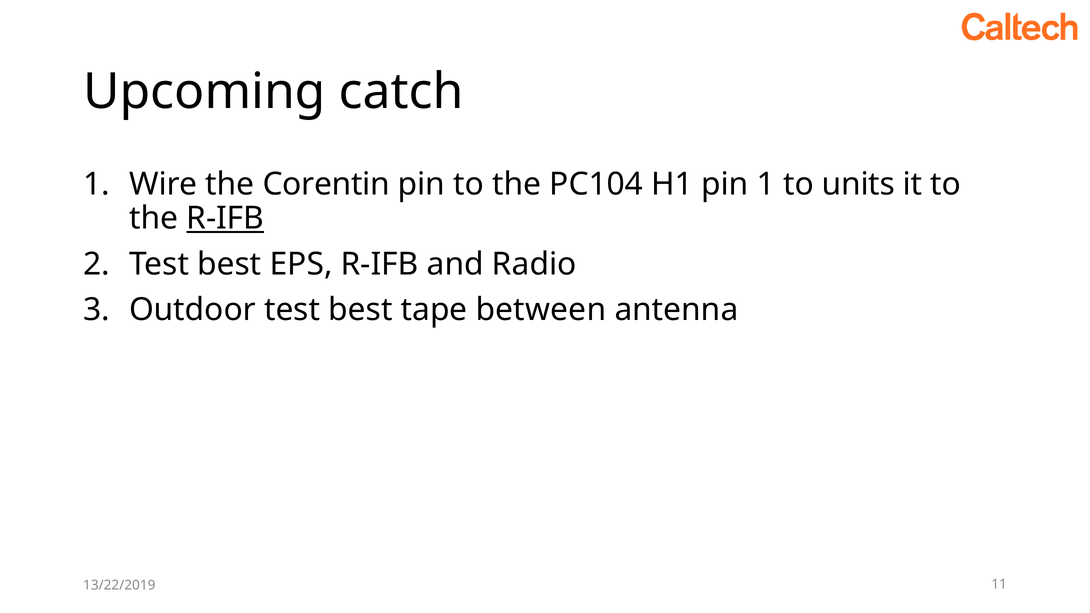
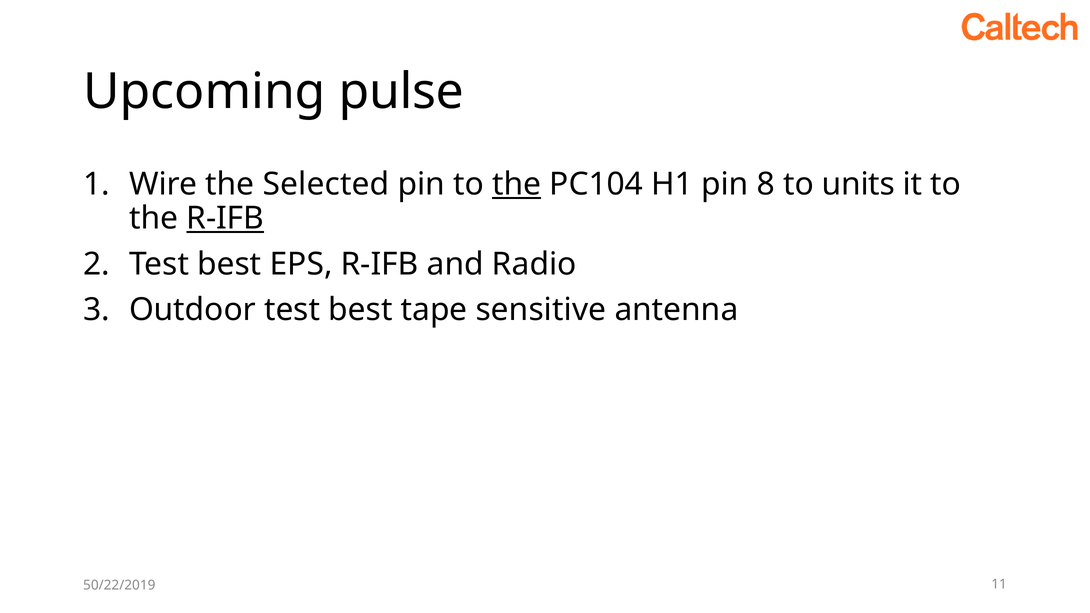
catch: catch -> pulse (401, 92)
Corentin: Corentin -> Selected (326, 184)
the underline: none -> present (517, 184)
pin 1: 1 -> 8 (766, 184)
between: between -> sensitive (541, 310)
13/22/2019: 13/22/2019 -> 50/22/2019 (119, 586)
